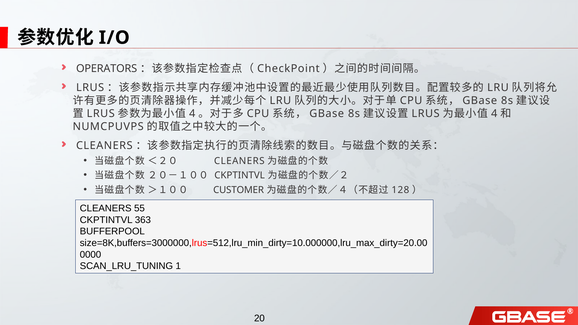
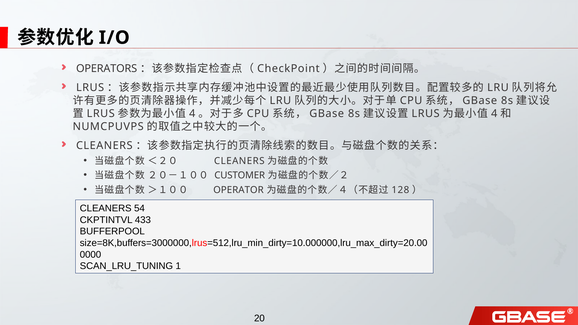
２０－１００ CKPTINTVL: CKPTINTVL -> CUSTOMER (240, 175)
CUSTOMER: CUSTOMER -> OPERATOR (238, 190)
55: 55 -> 54 (139, 208)
363: 363 -> 433 (143, 220)
